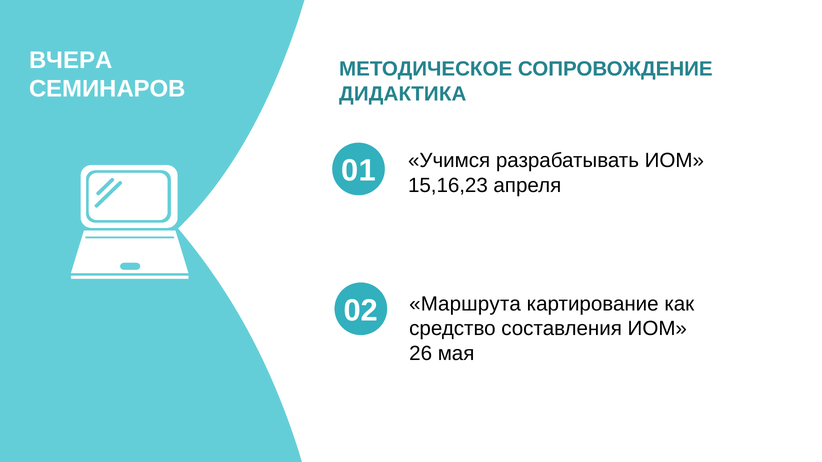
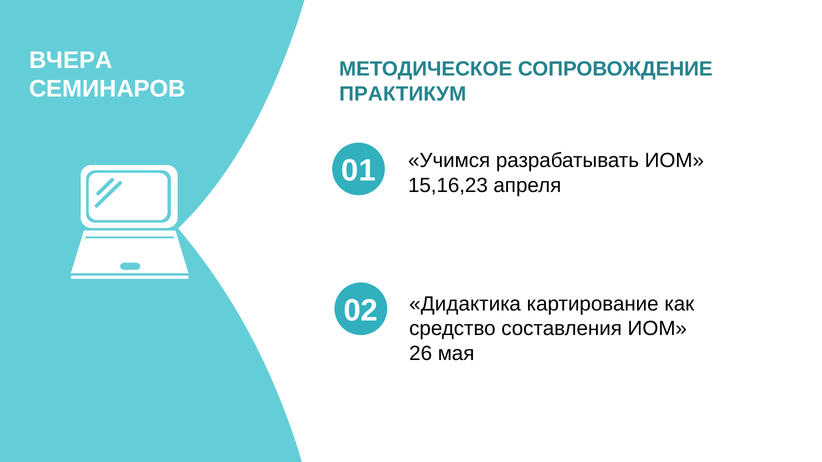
ДИДАКТИКА: ДИДАКТИКА -> ПРАКТИКУМ (403, 94)
Маршрута: Маршрута -> Дидактика (465, 304)
